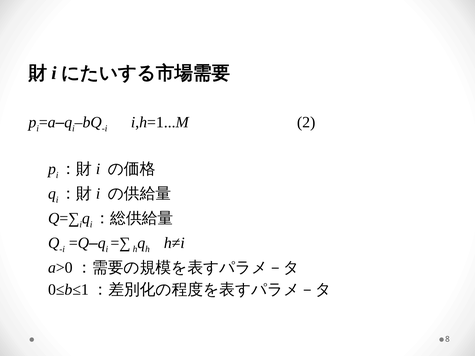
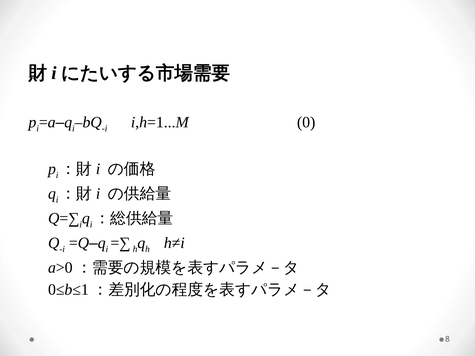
2: 2 -> 0 (306, 123)
